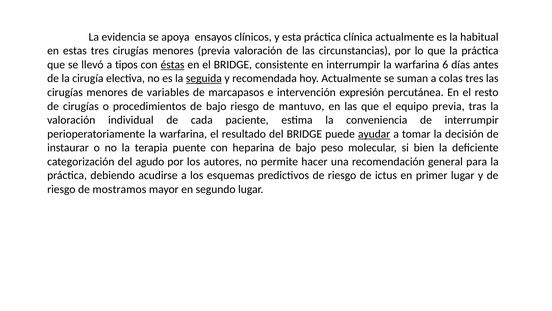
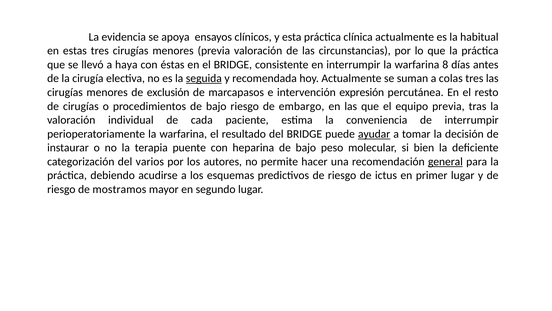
tipos: tipos -> haya (126, 65)
éstas underline: present -> none (173, 65)
6: 6 -> 8 (445, 65)
variables: variables -> exclusión (168, 92)
mantuvo: mantuvo -> embargo (302, 106)
agudo: agudo -> varios (150, 161)
general underline: none -> present (445, 161)
